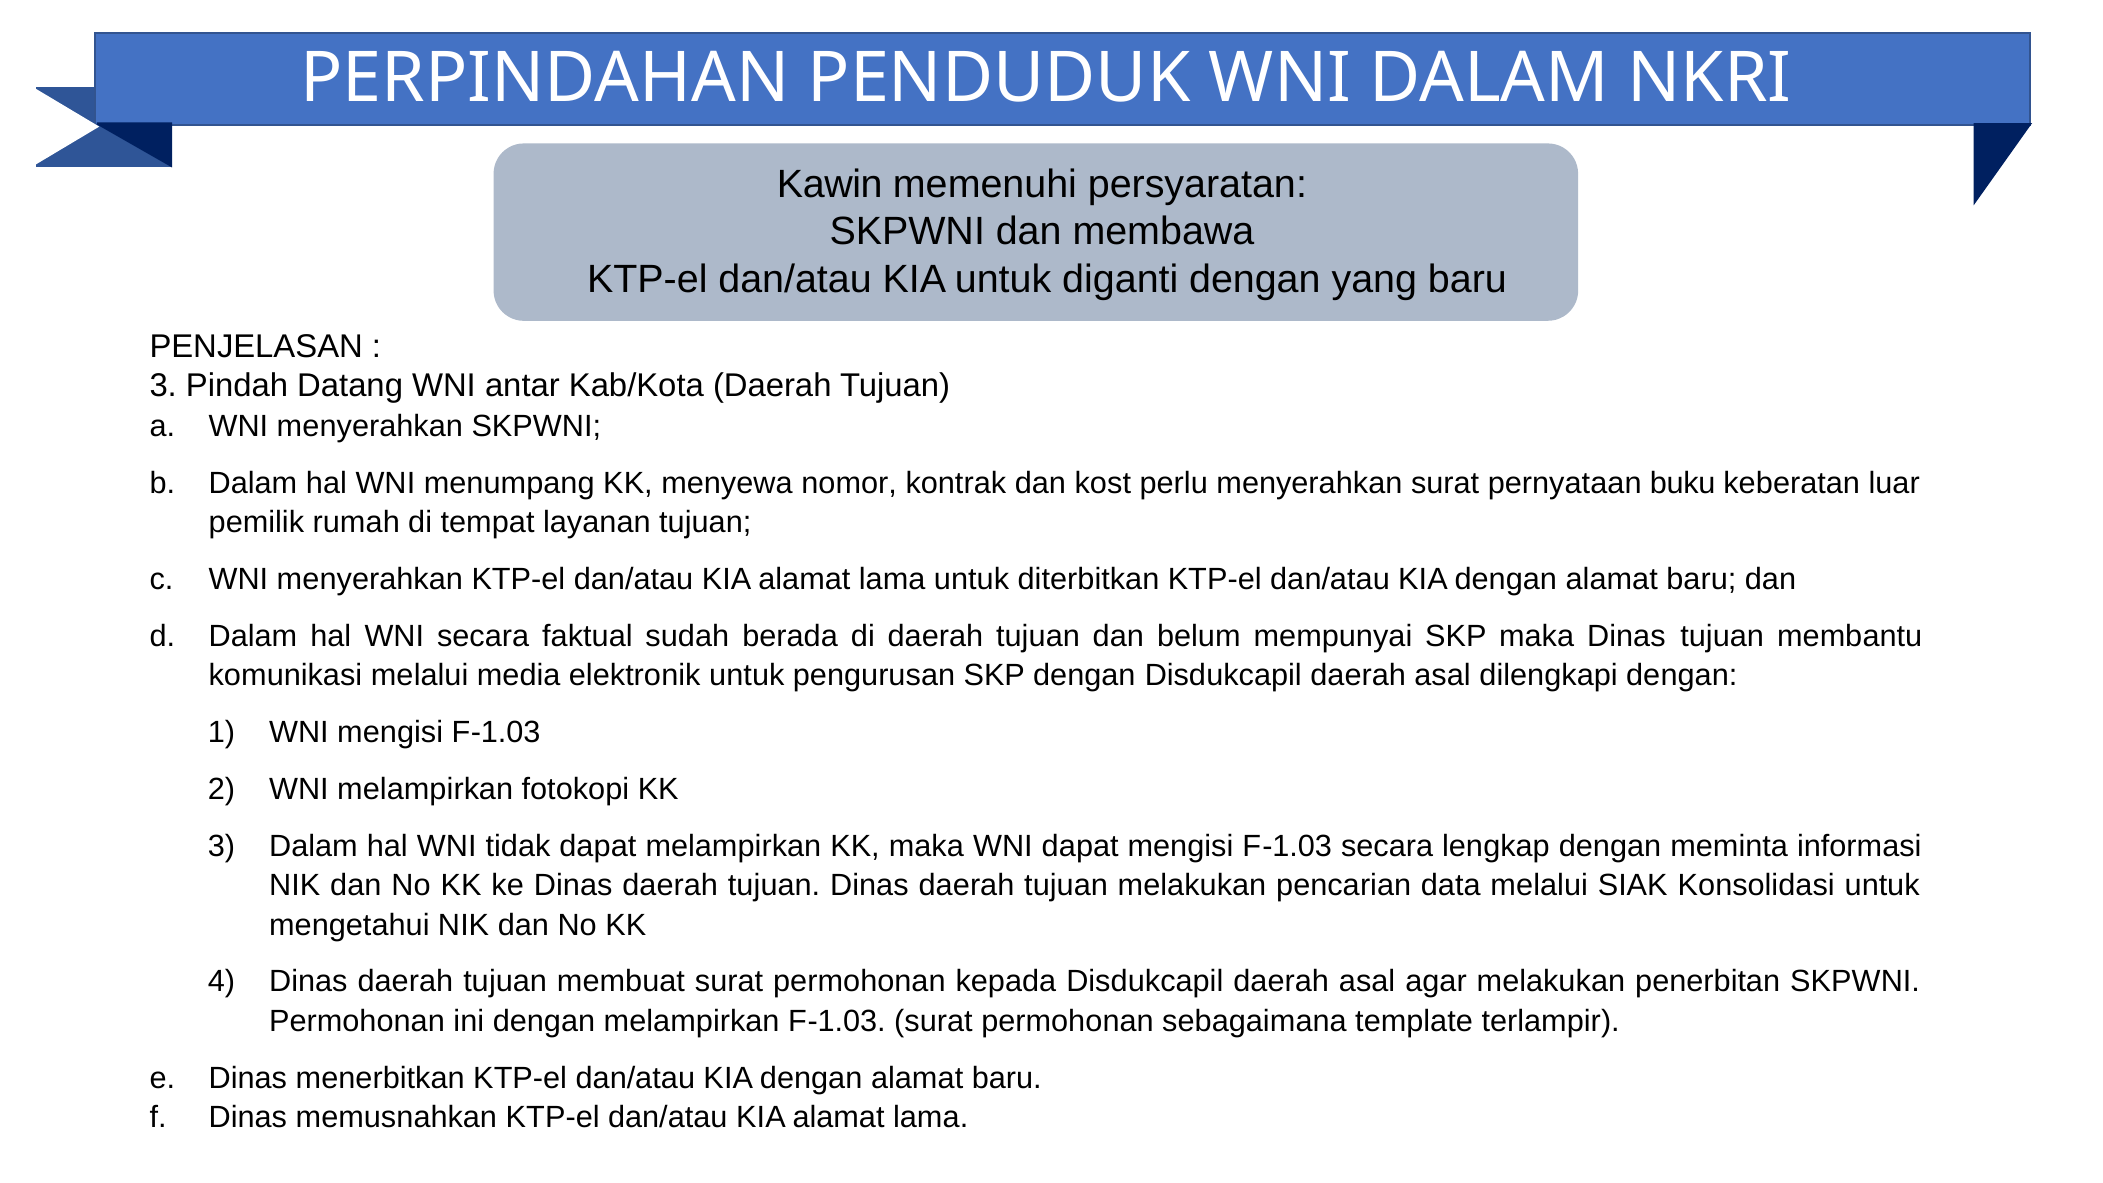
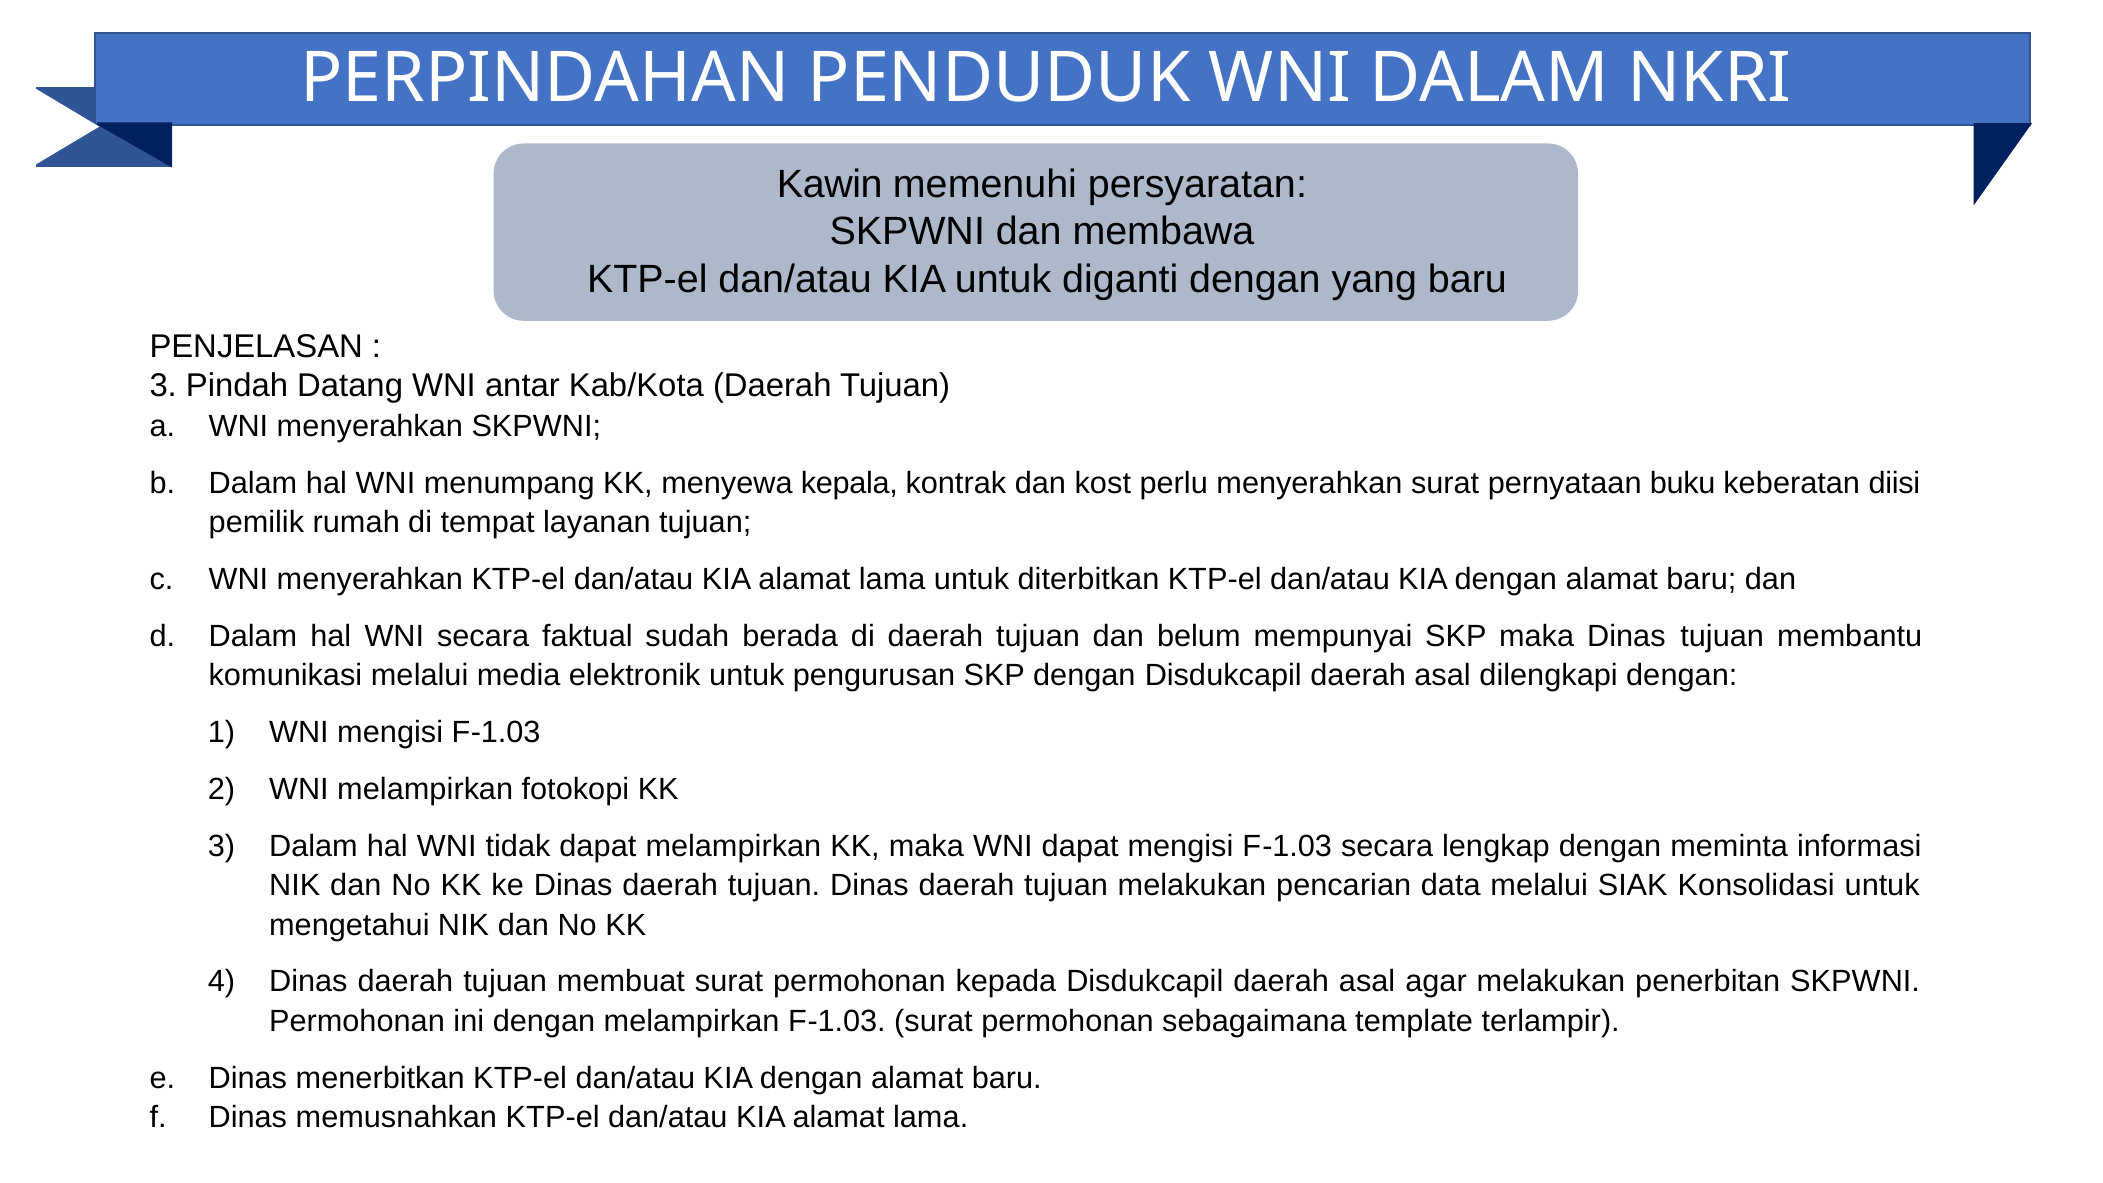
nomor: nomor -> kepala (849, 483)
luar: luar -> diisi (1894, 483)
